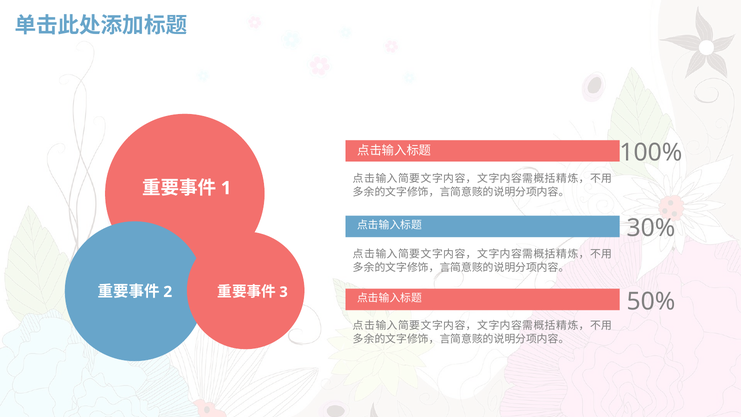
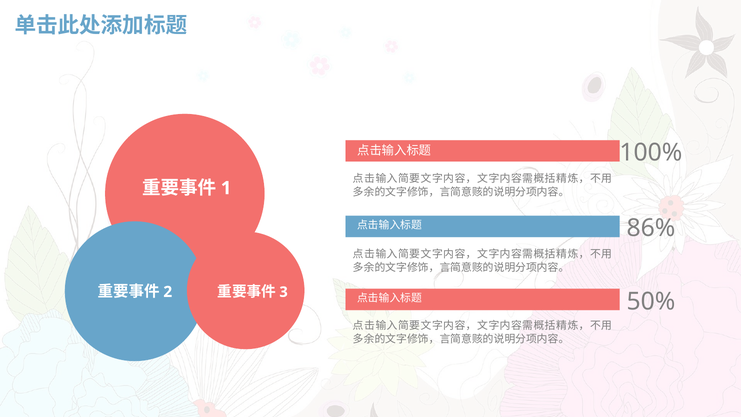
30%: 30% -> 86% (651, 228)
